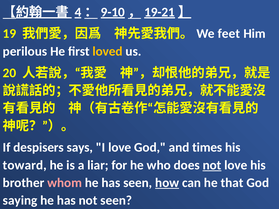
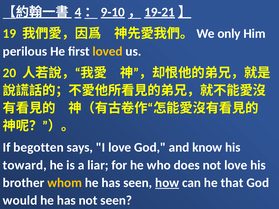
feet: feet -> only (229, 34)
despisers: despisers -> begotten (39, 148)
times: times -> know (207, 148)
not underline: present -> none (212, 165)
whom colour: pink -> yellow (65, 183)
saying: saying -> would (20, 201)
